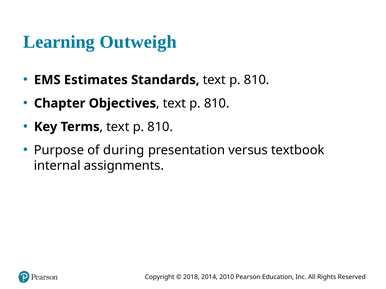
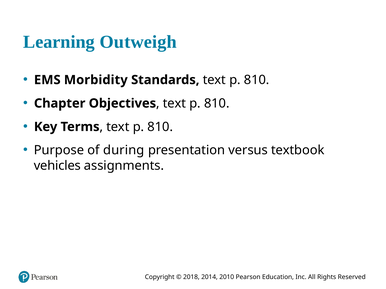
Estimates: Estimates -> Morbidity (96, 80)
internal: internal -> vehicles (57, 166)
